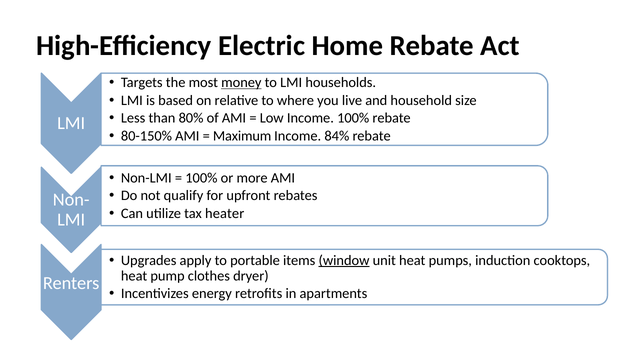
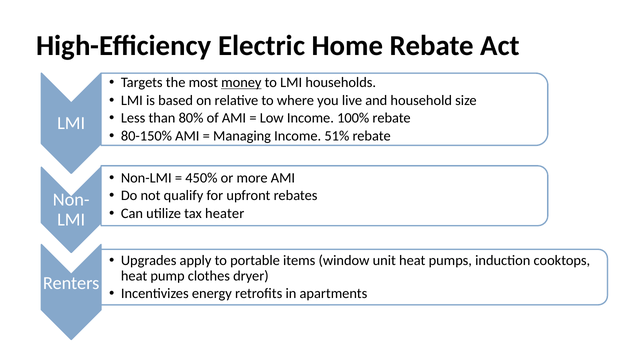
Maximum: Maximum -> Managing (242, 136)
84%: 84% -> 51% (337, 136)
100%: 100% -> 450% (201, 178)
window underline: present -> none (344, 260)
